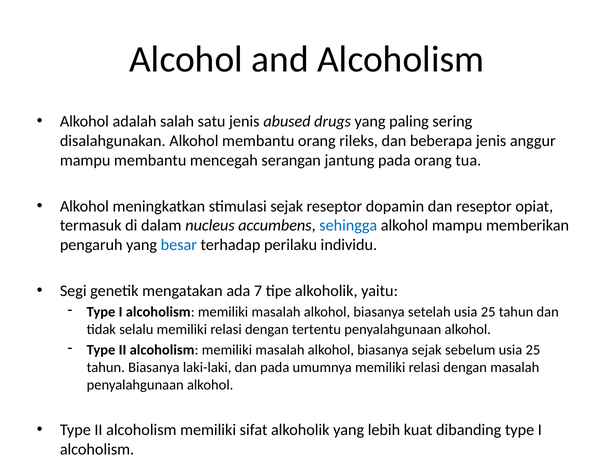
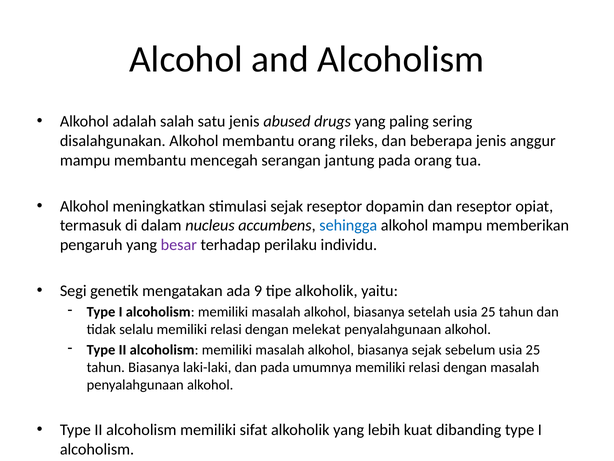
besar colour: blue -> purple (179, 245)
7: 7 -> 9 (258, 290)
tertentu: tertentu -> melekat (316, 329)
